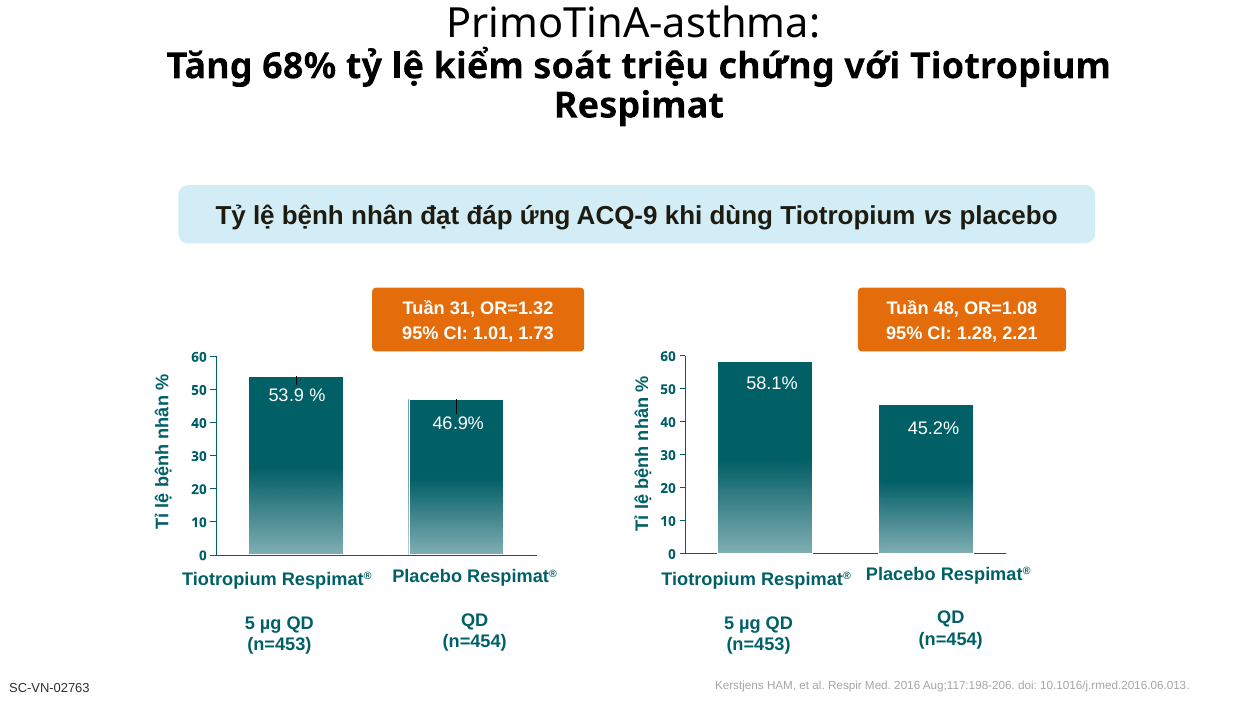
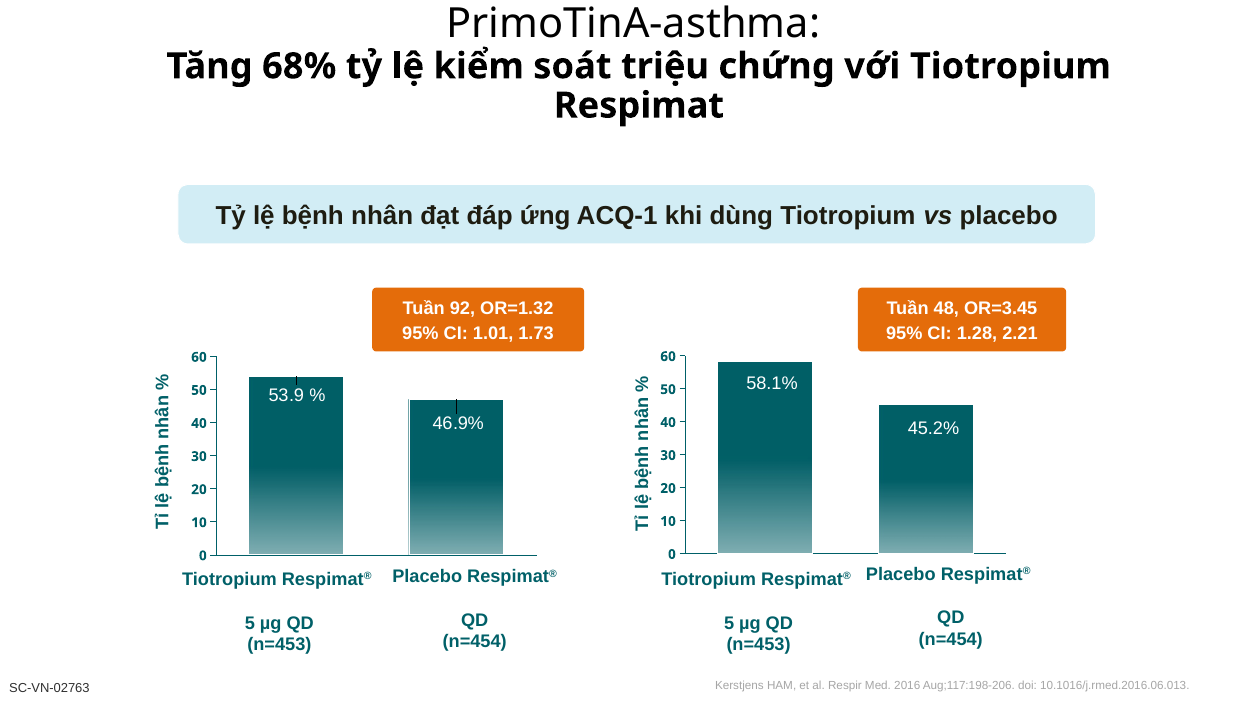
ACQ-9: ACQ-9 -> ACQ-1 (617, 216)
31: 31 -> 92 (462, 308)
OR=1.08: OR=1.08 -> OR=3.45 (1001, 308)
